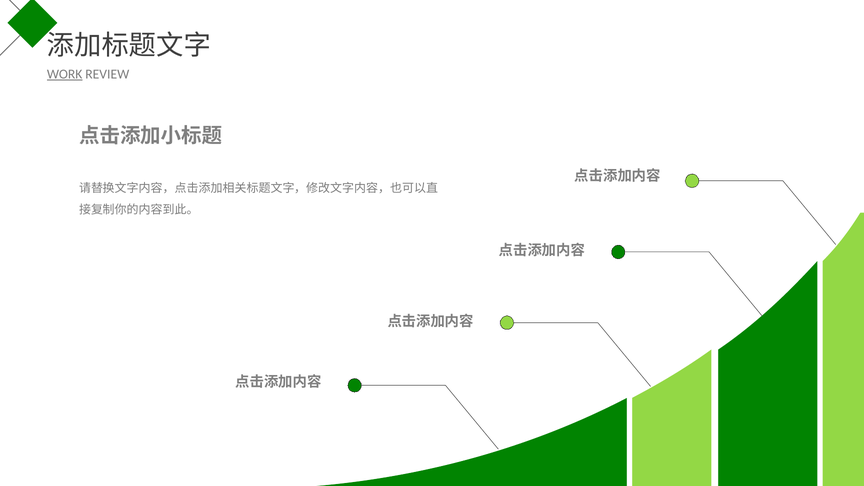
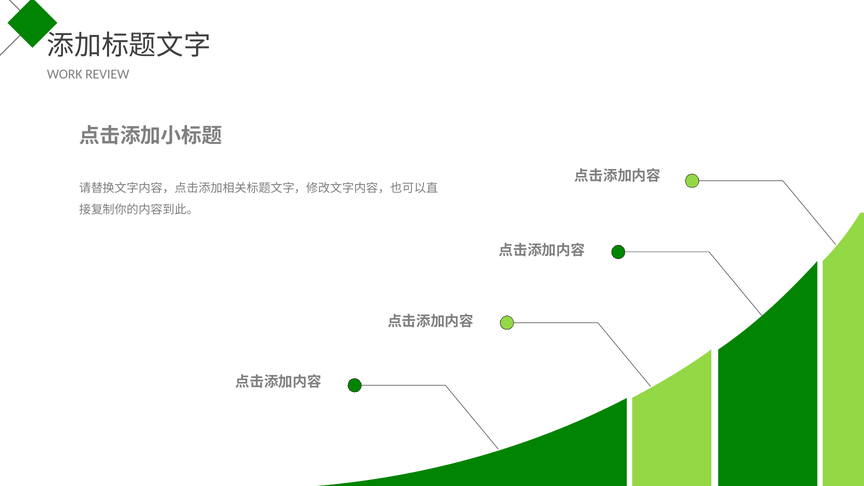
WORK underline: present -> none (65, 74)
